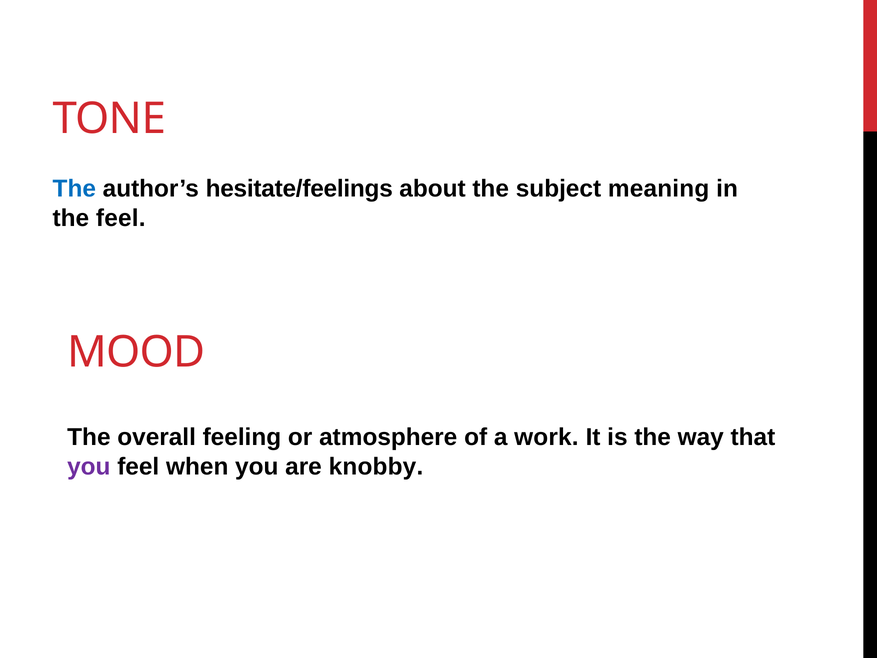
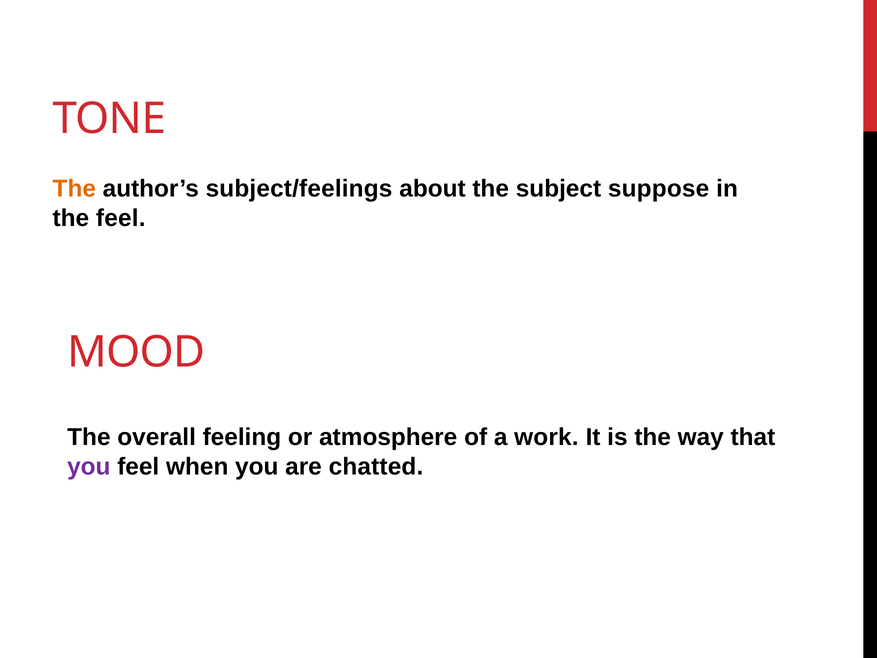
The colour: blue -> orange (74, 189)
hesitate/feelings: hesitate/feelings -> subject/feelings (299, 189)
meaning: meaning -> suppose (659, 189)
knobby: knobby -> chatted (376, 466)
